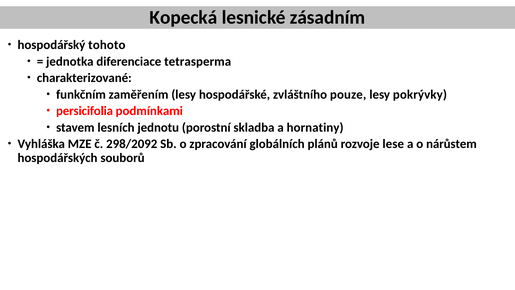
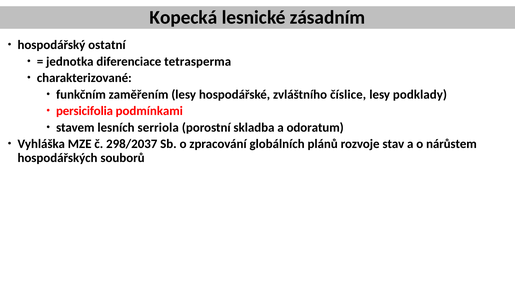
tohoto: tohoto -> ostatní (107, 45)
pouze: pouze -> číslice (348, 94)
pokrývky: pokrývky -> podklady (420, 94)
jednotu: jednotu -> serriola (158, 127)
hornatiny: hornatiny -> odoratum (315, 127)
298/2092: 298/2092 -> 298/2037 (132, 144)
lese: lese -> stav (393, 144)
